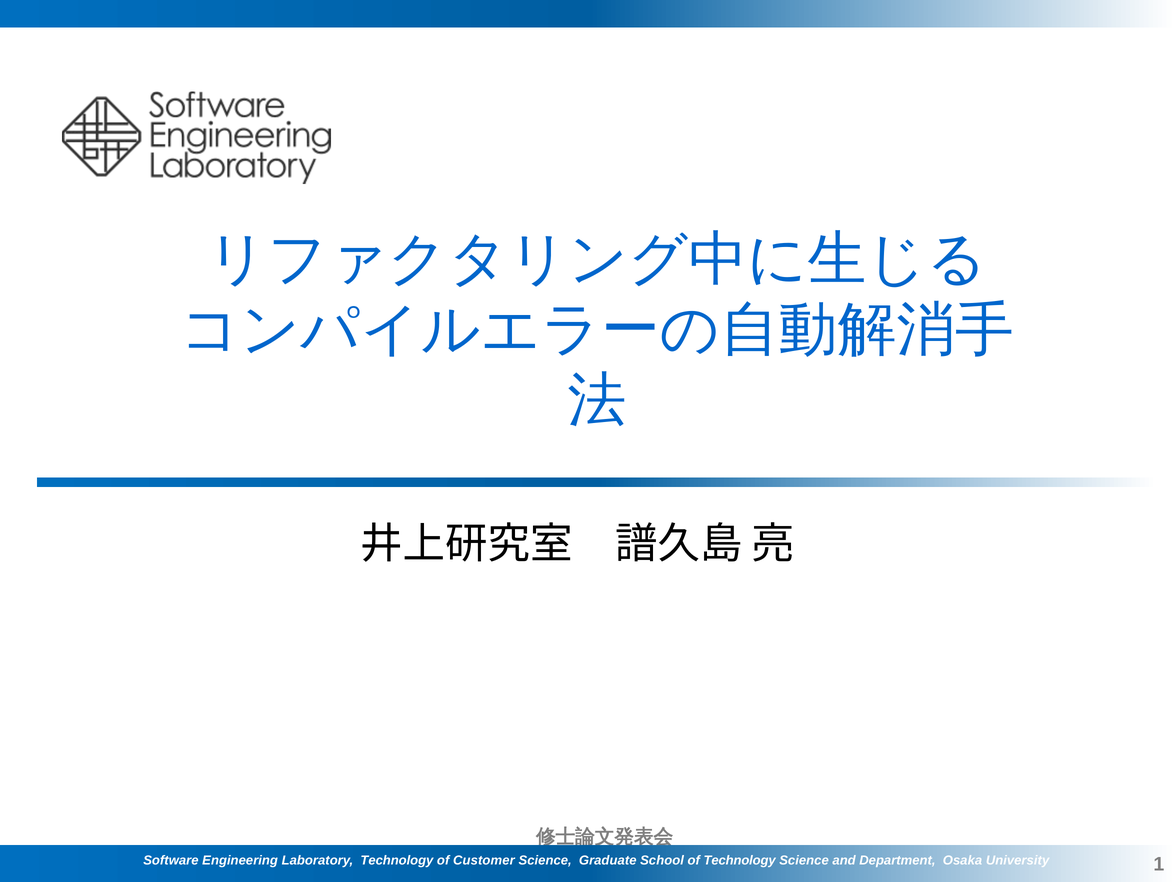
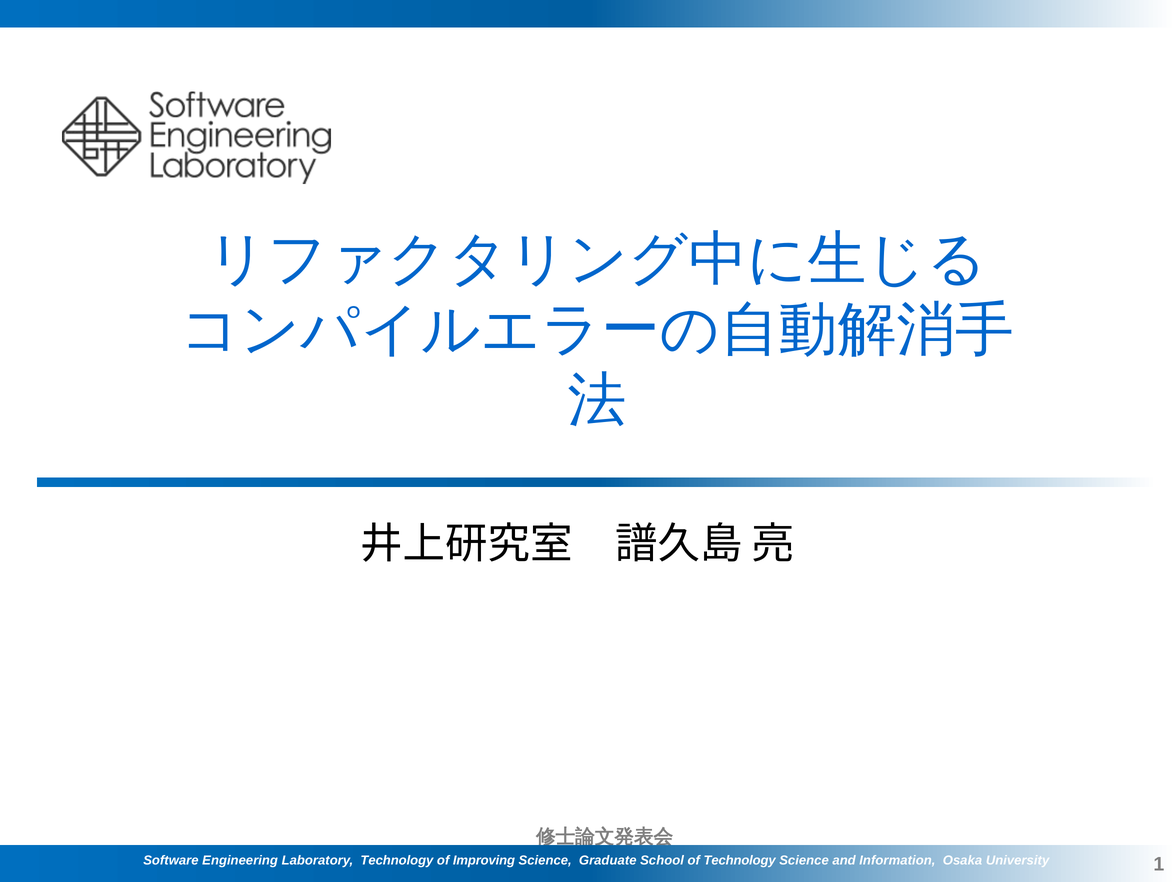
Customer: Customer -> Improving (484, 860)
Department: Department -> Information (897, 860)
